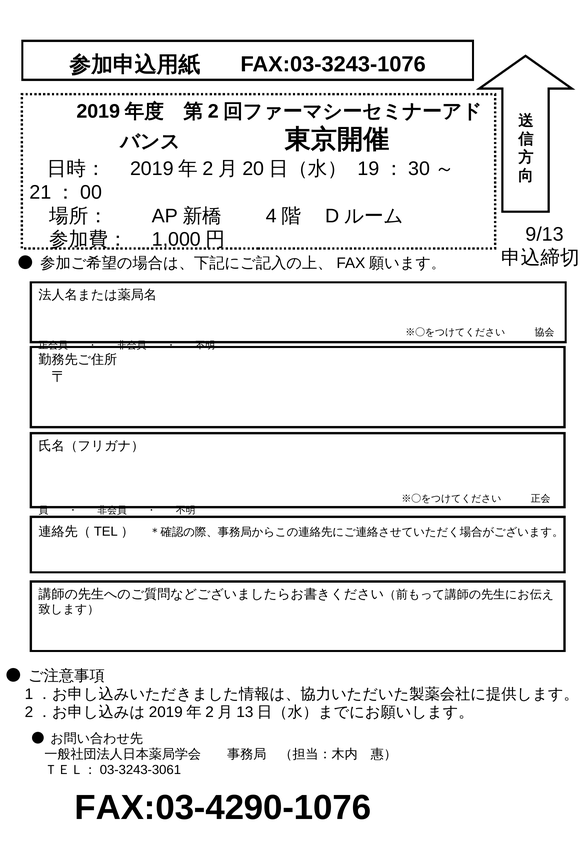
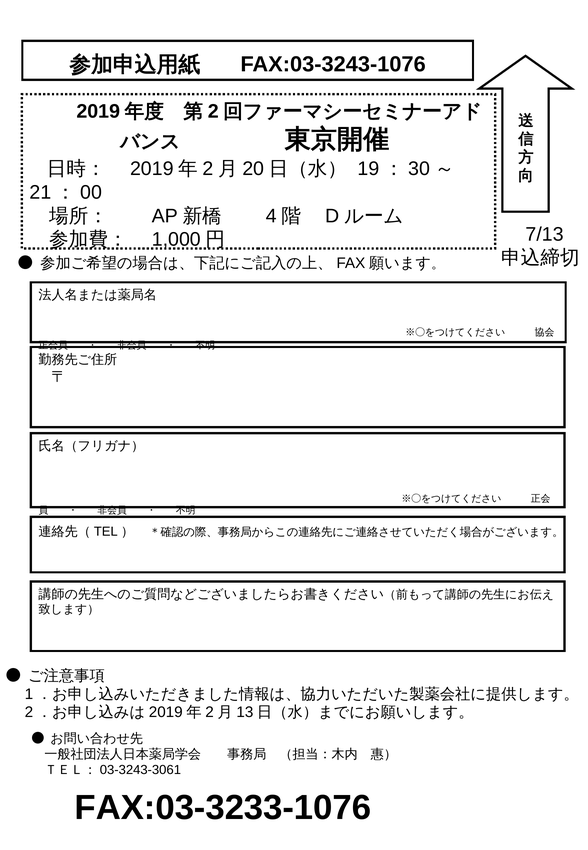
9/13: 9/13 -> 7/13 (545, 234)
FAX:03-4290-1076: FAX:03-4290-1076 -> FAX:03-3233-1076 (223, 807)
